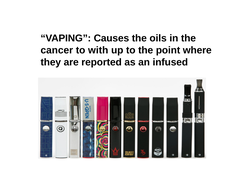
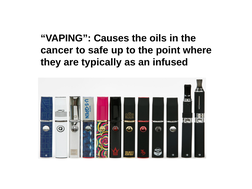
with: with -> safe (98, 50)
reported: reported -> typically (101, 62)
